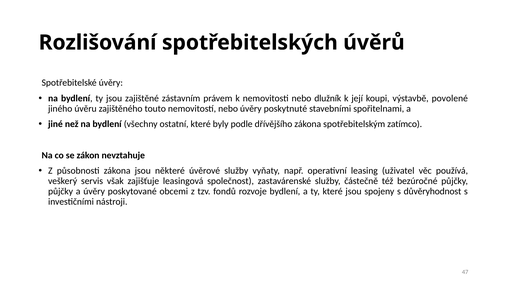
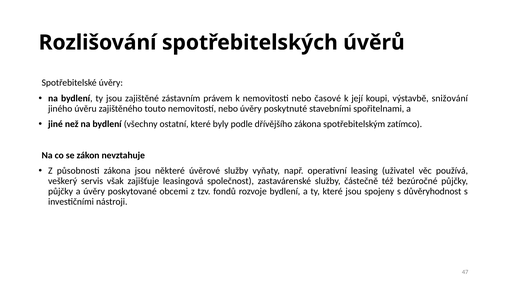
dlužník: dlužník -> časové (328, 98)
povolené: povolené -> snižování (450, 98)
